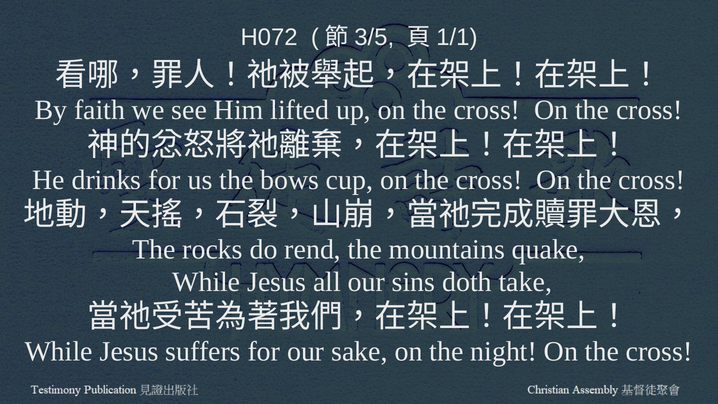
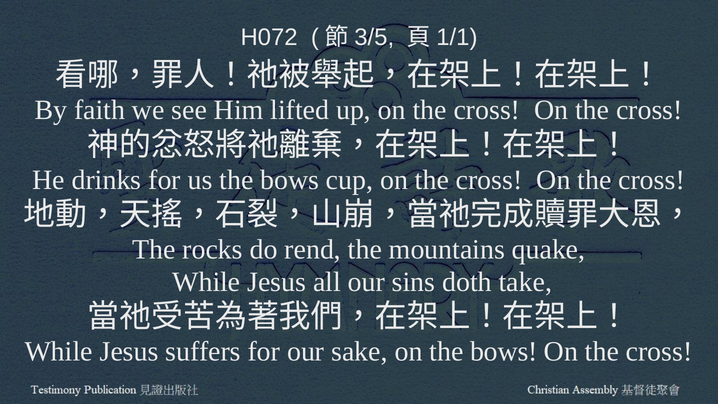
on the night: night -> bows (504, 352)
